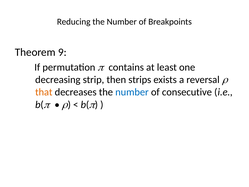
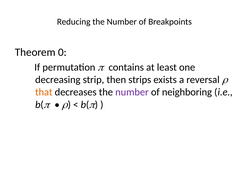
9: 9 -> 0 (62, 52)
number colour: blue -> purple (132, 92)
consecutive: consecutive -> neighboring (187, 92)
